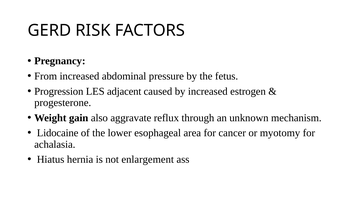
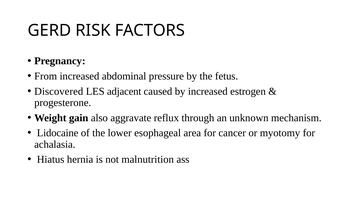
Progression: Progression -> Discovered (59, 91)
enlargement: enlargement -> malnutrition (148, 159)
